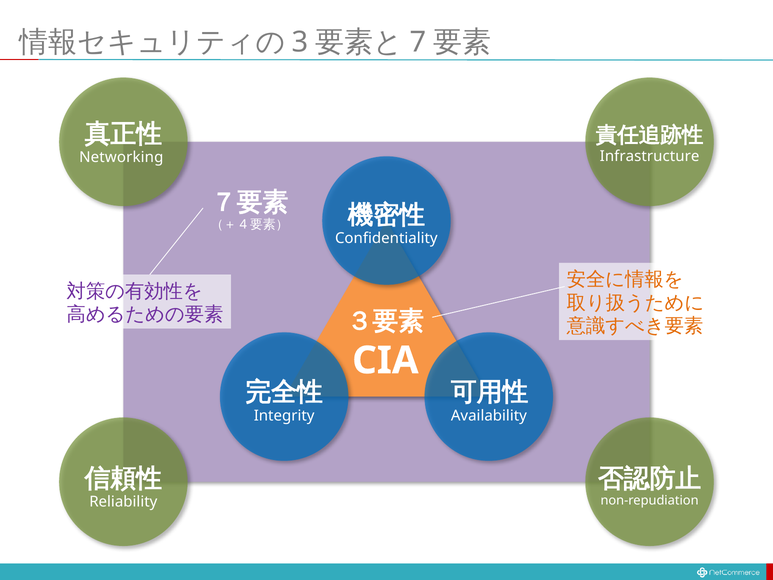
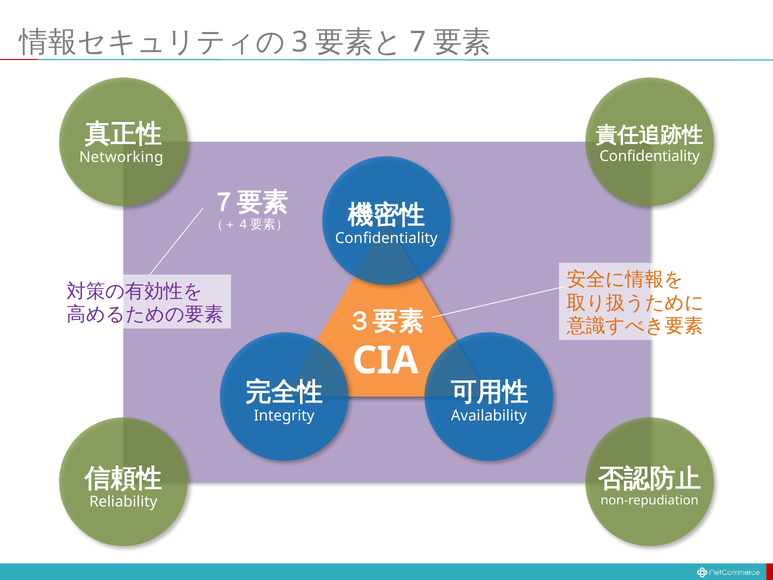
Infrastructure: Infrastructure -> Confidentiality (650, 156)
